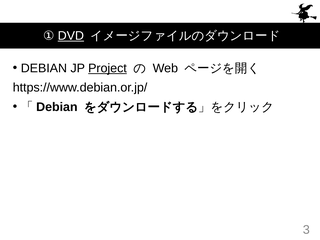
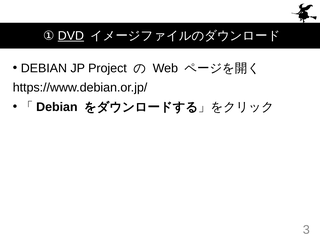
Project underline: present -> none (107, 68)
